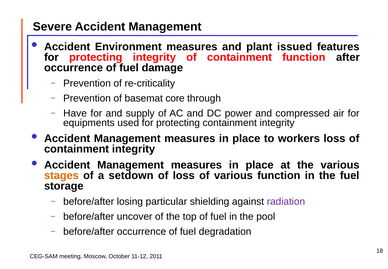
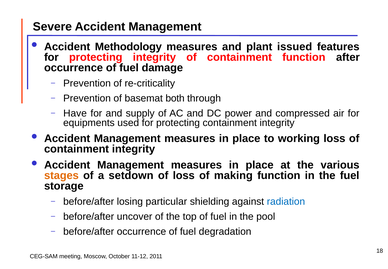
Environment: Environment -> Methodology (128, 47)
core: core -> both (175, 98)
workers: workers -> working (299, 138)
of various: various -> making (233, 175)
radiation colour: purple -> blue (286, 201)
